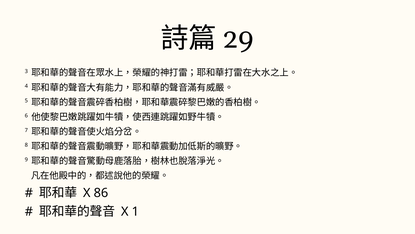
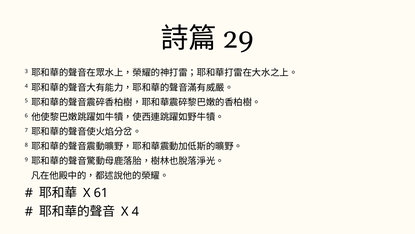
86: 86 -> 61 (101, 192)
X 1: 1 -> 4 (135, 211)
